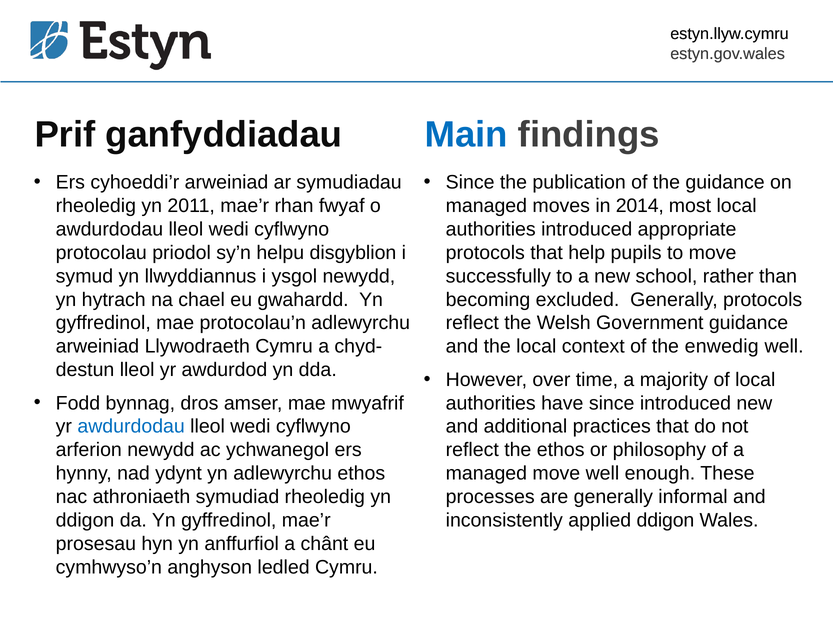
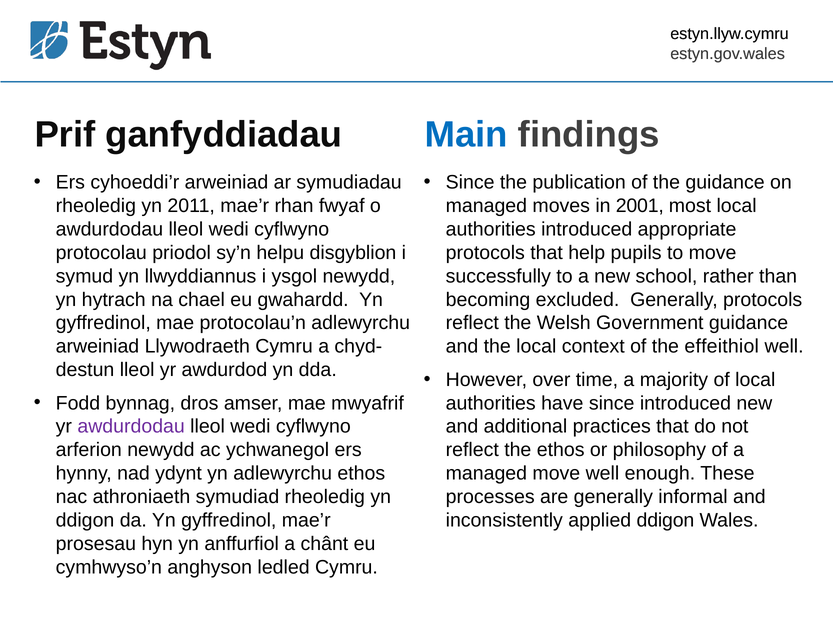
2014: 2014 -> 2001 (640, 206)
enwedig: enwedig -> effeithiol (722, 346)
awdurdodau colour: blue -> purple (131, 426)
